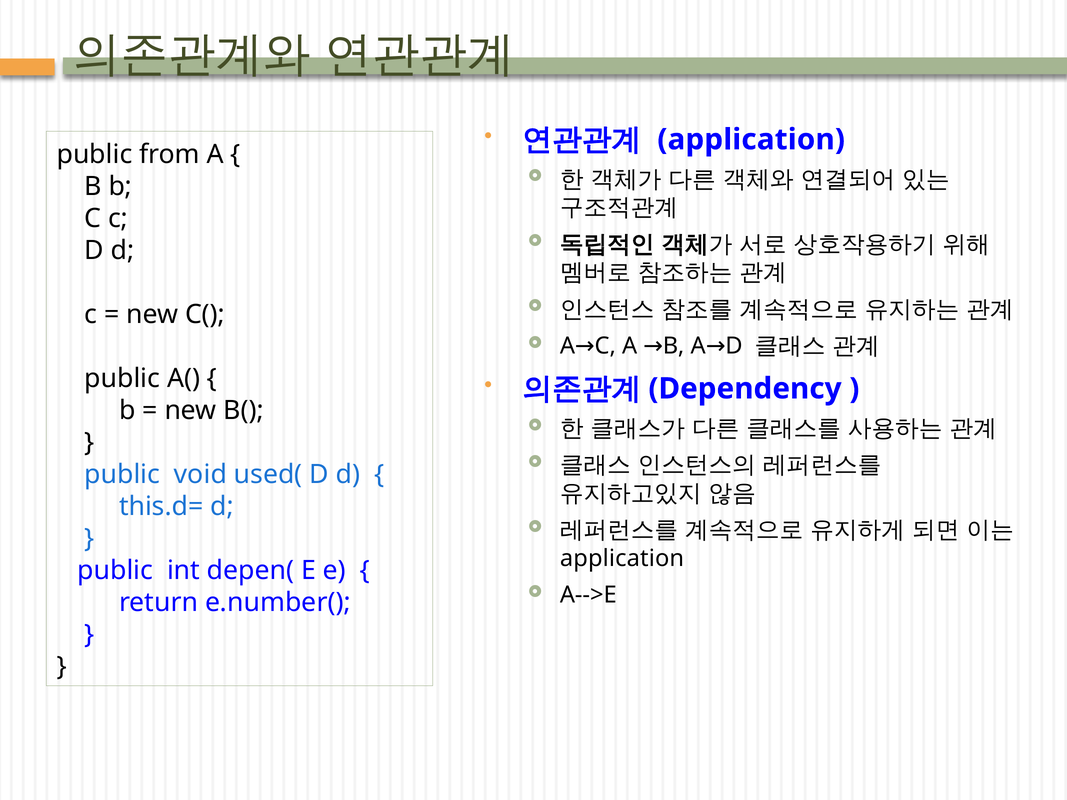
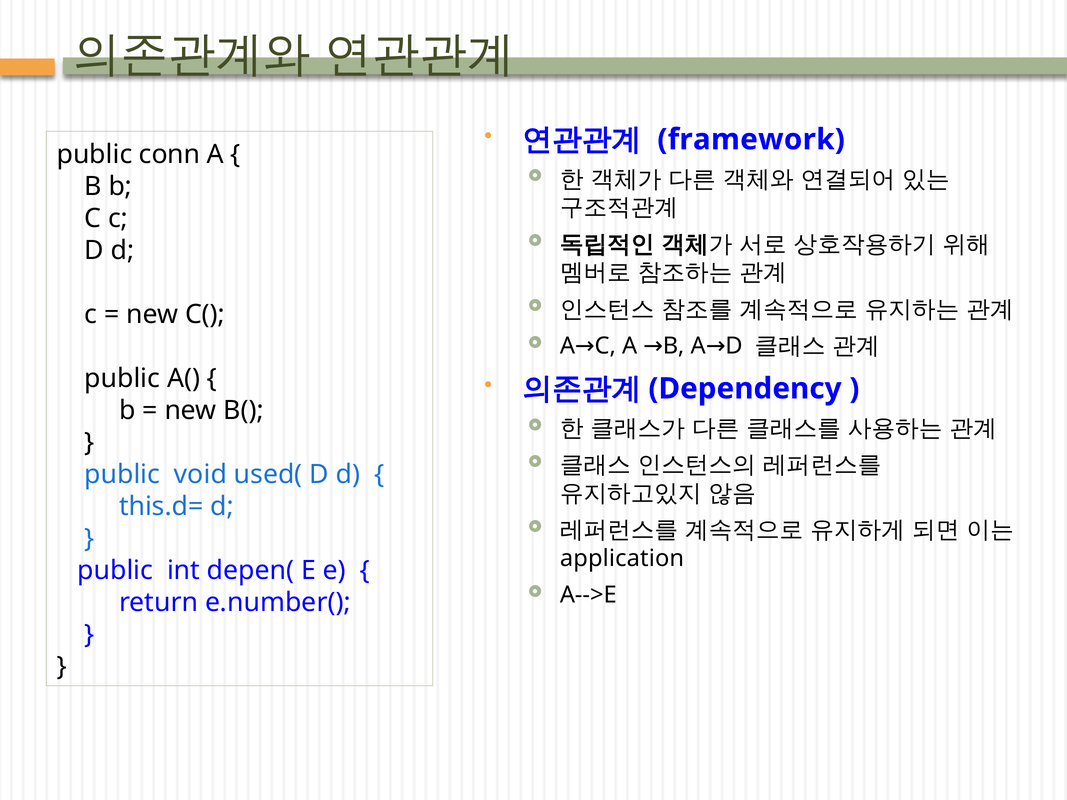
application: application -> framework (751, 140)
from: from -> conn (170, 154)
